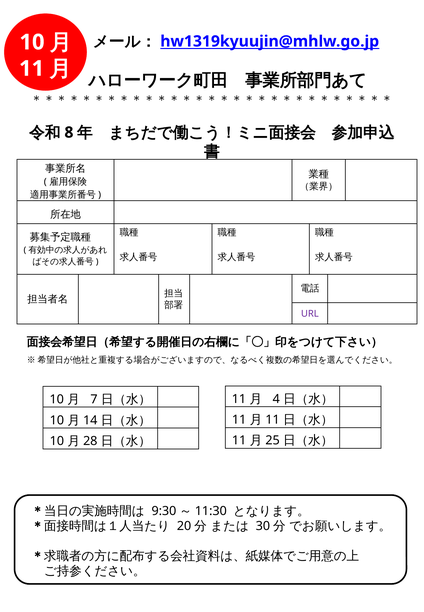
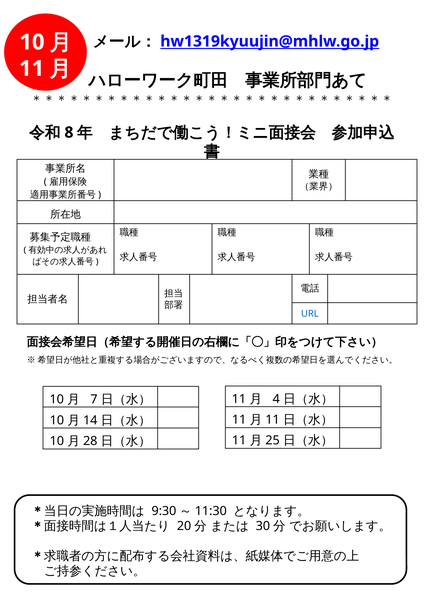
URL colour: purple -> blue (310, 314)
